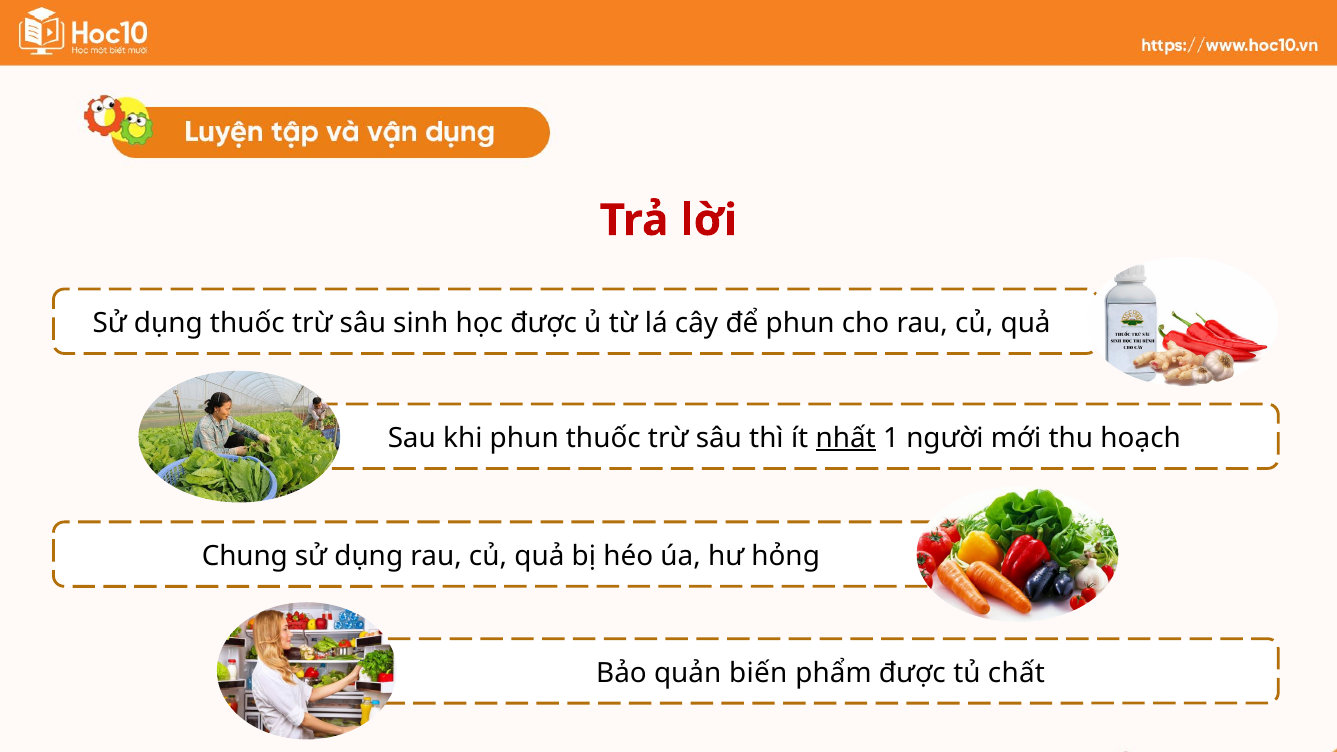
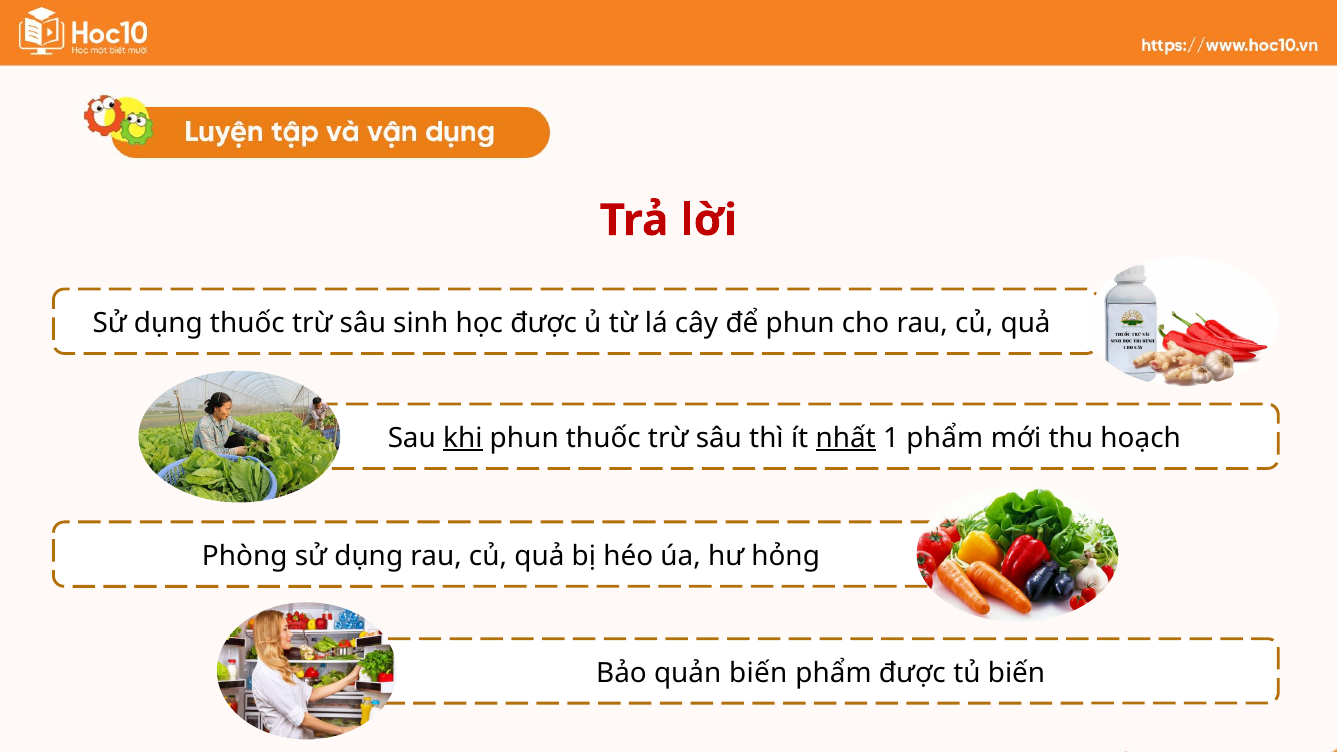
khi underline: none -> present (463, 438)
1 người: người -> phẩm (945, 438)
Chung: Chung -> Phòng (245, 556)
tủ chất: chất -> biến (1017, 673)
